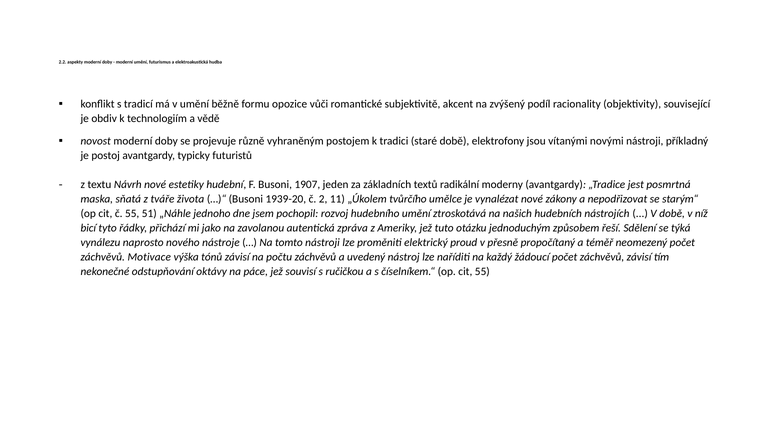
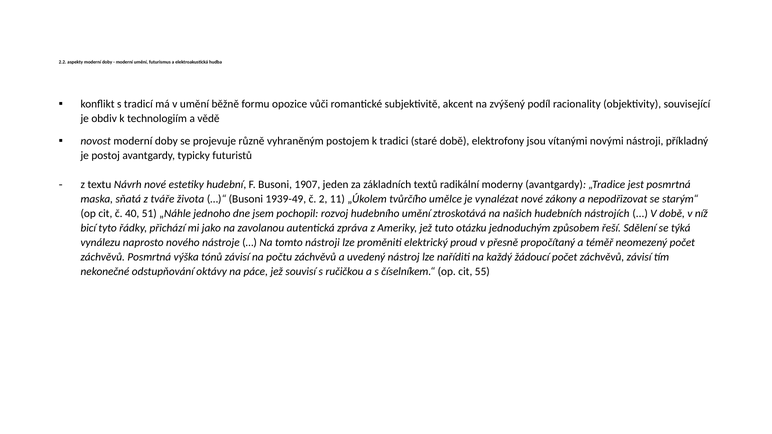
1939-20: 1939-20 -> 1939-49 (286, 199)
č 55: 55 -> 40 (132, 214)
záchvěvů Motivace: Motivace -> Posmrtná (149, 257)
